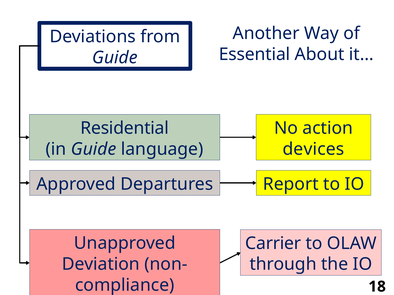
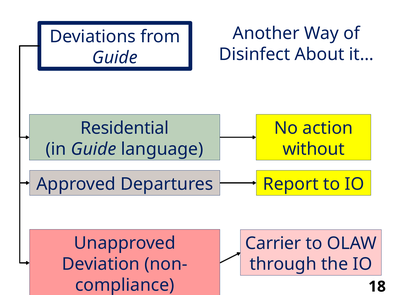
Essential: Essential -> Disinfect (254, 54)
devices: devices -> without (314, 149)
